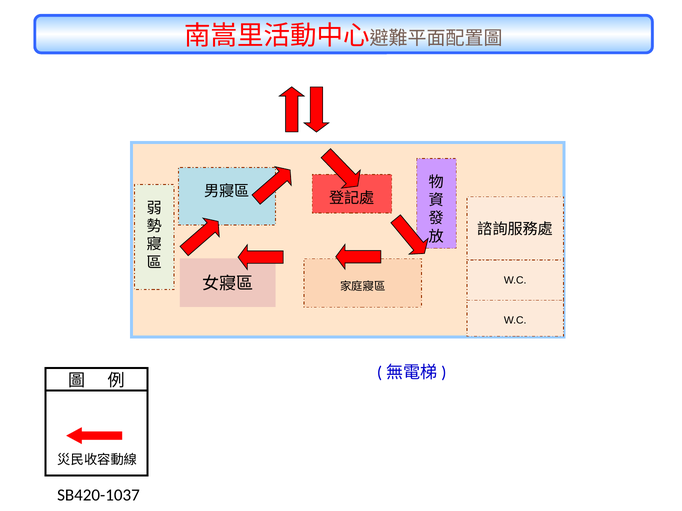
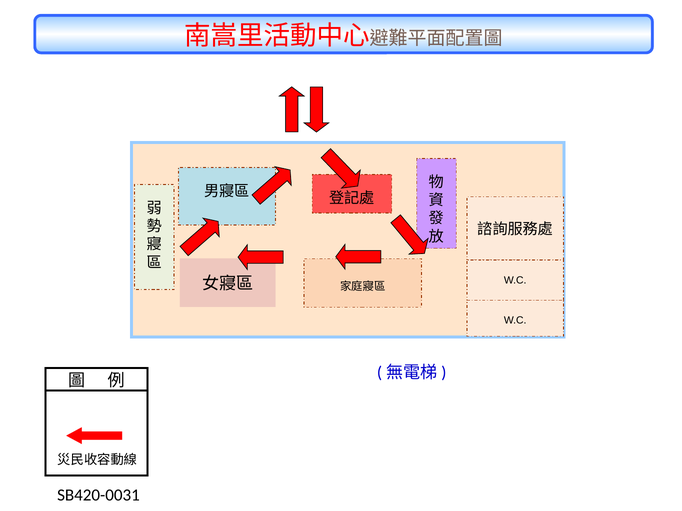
SB420-1037: SB420-1037 -> SB420-0031 (98, 495)
